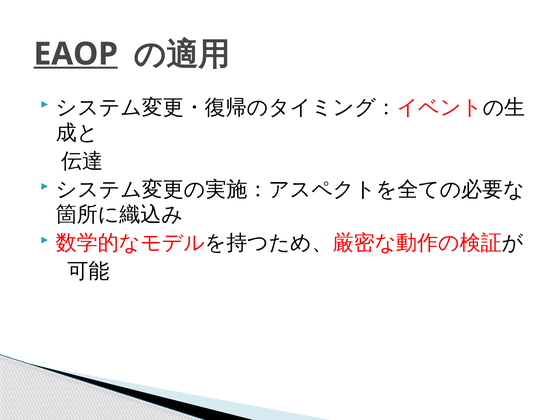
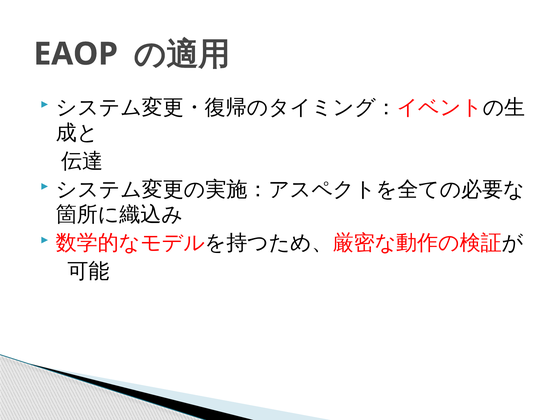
EAOP underline: present -> none (76, 54)
